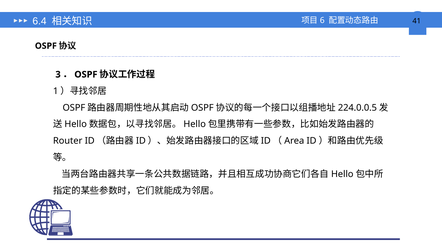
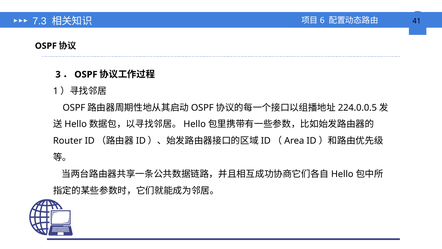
6.4: 6.4 -> 7.3 (40, 21)
